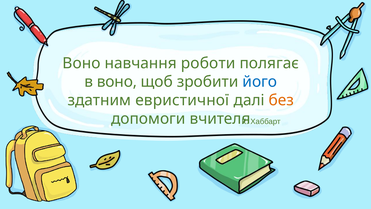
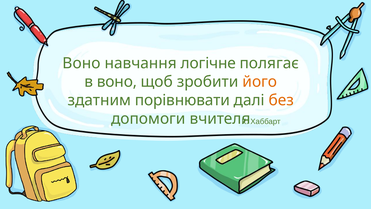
роботи: роботи -> логічне (208, 63)
його colour: blue -> orange (260, 82)
евристичної: евристичної -> порівнювати (182, 100)
